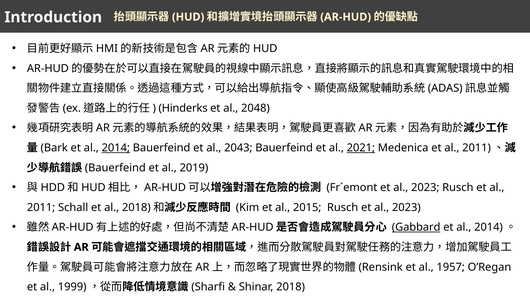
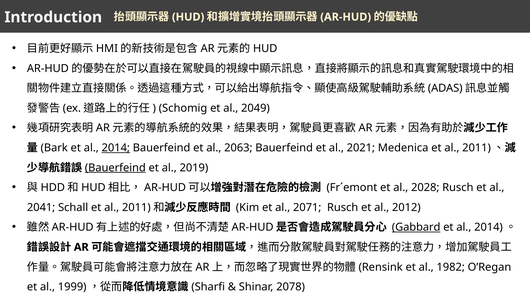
Hinderks: Hinderks -> Schomig (183, 108)
2048: 2048 -> 2049 (255, 108)
2043: 2043 -> 2063 (238, 148)
2021 underline: present -> none (361, 148)
Bauerfeind underline: none -> present (115, 168)
Fr´emont et al 2023: 2023 -> 2028 (425, 188)
2011: 2011 -> 2041 (41, 208)
Schall et al 2018: 2018 -> 2011 (136, 208)
2015: 2015 -> 2071 (307, 208)
Rusch et al 2023: 2023 -> 2012 (406, 208)
1957: 1957 -> 1982 (451, 267)
Shinar 2018: 2018 -> 2078 (291, 287)
